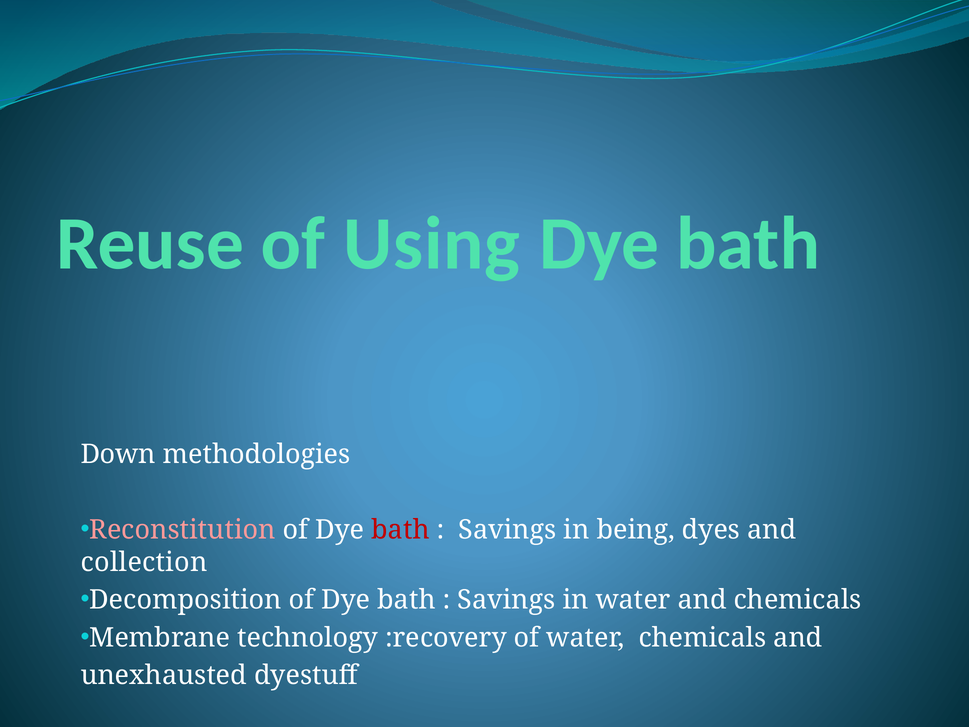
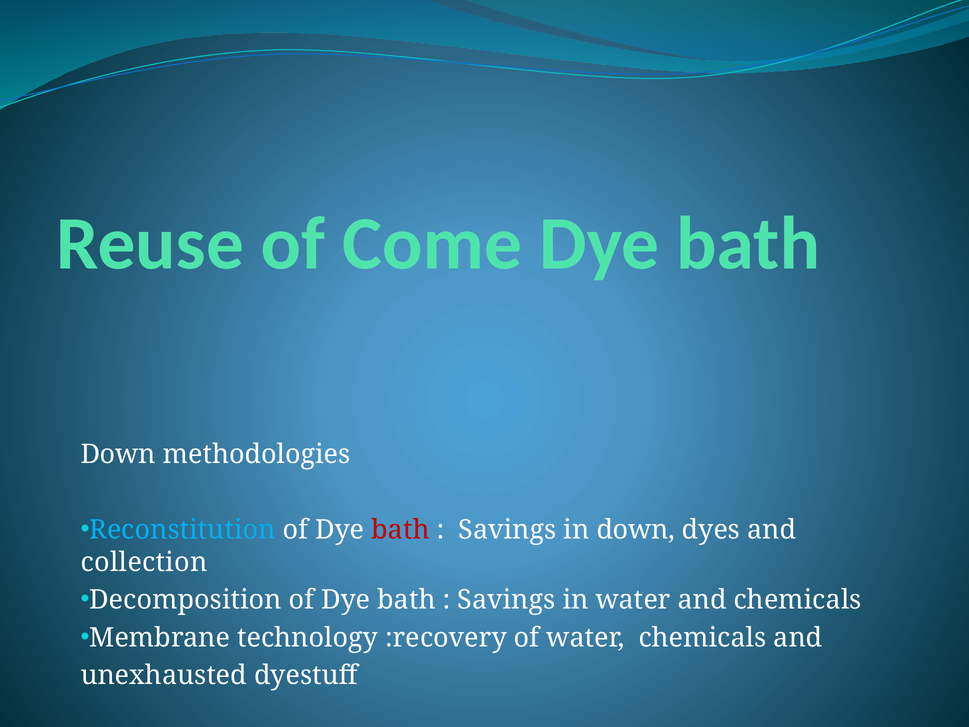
Using: Using -> Come (432, 244)
Reconstitution colour: pink -> light blue (182, 530)
in being: being -> down (636, 530)
